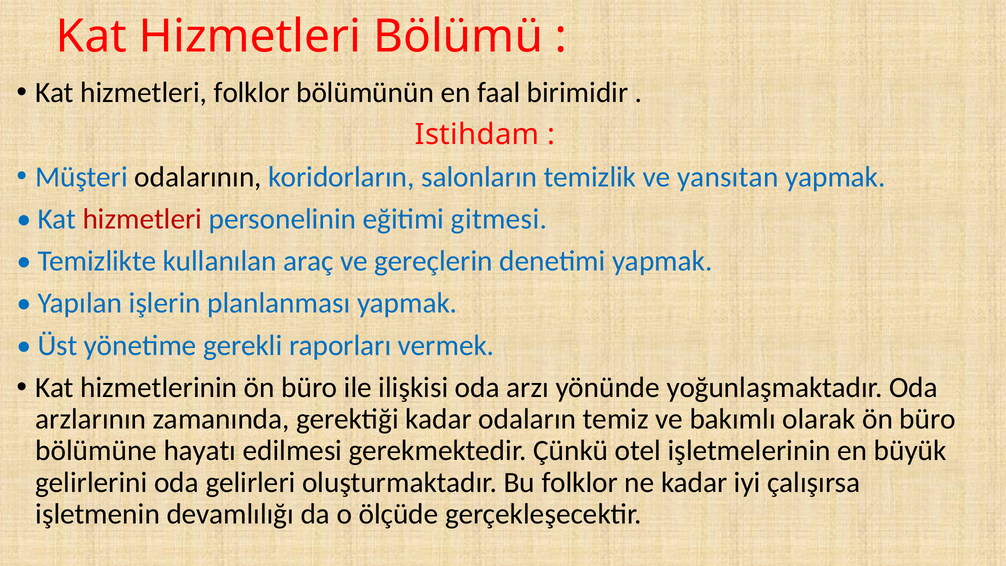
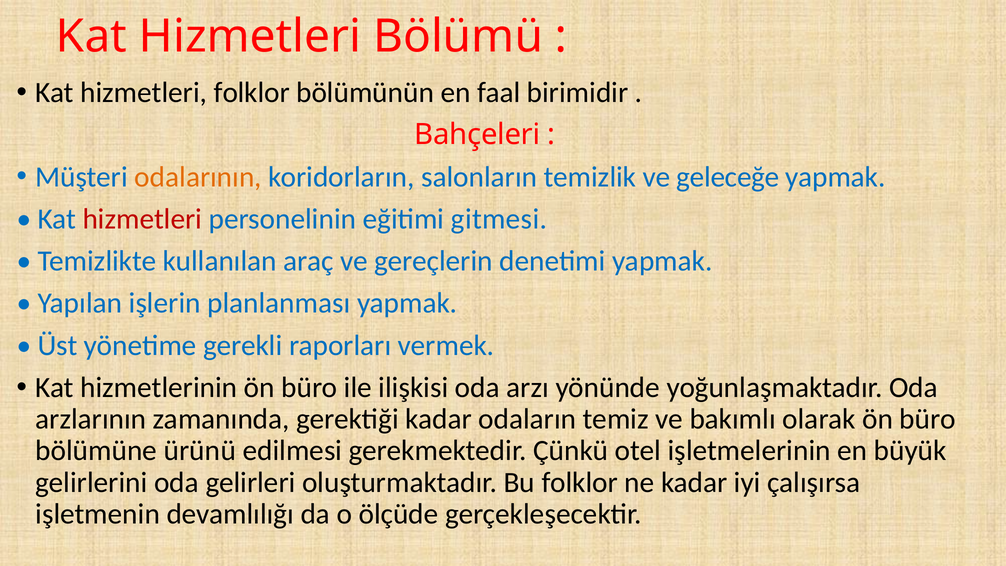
Istihdam: Istihdam -> Bahçeleri (477, 135)
odalarının colour: black -> orange (198, 177)
yansıtan: yansıtan -> geleceğe (728, 177)
hayatı: hayatı -> ürünü (200, 451)
